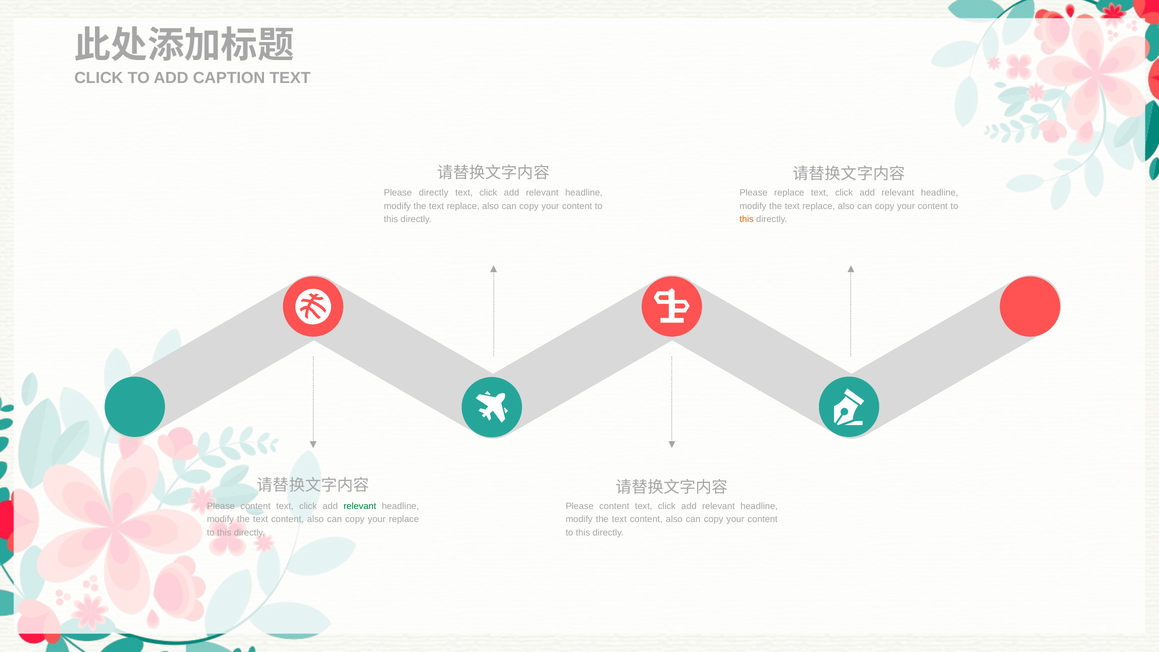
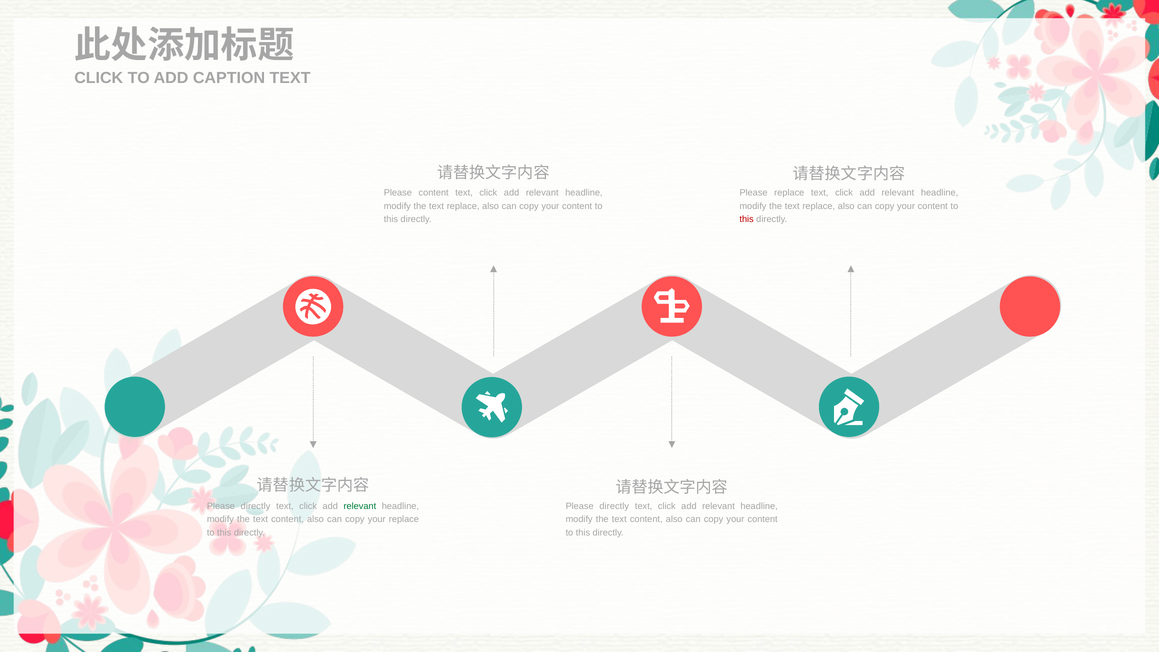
Please directly: directly -> content (434, 193)
this colour: orange -> red (747, 219)
content: content -> directly (256, 506)
content: content -> directly (614, 506)
